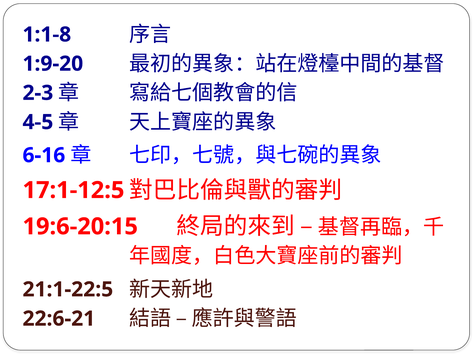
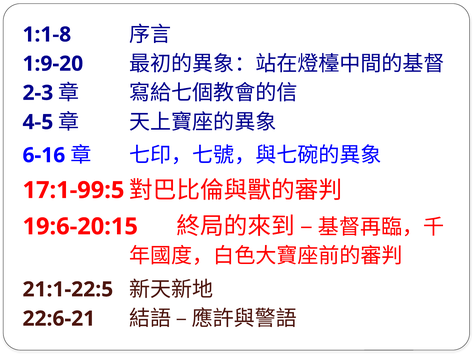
17:1-12:5: 17:1-12:5 -> 17:1-99:5 (73, 190)
